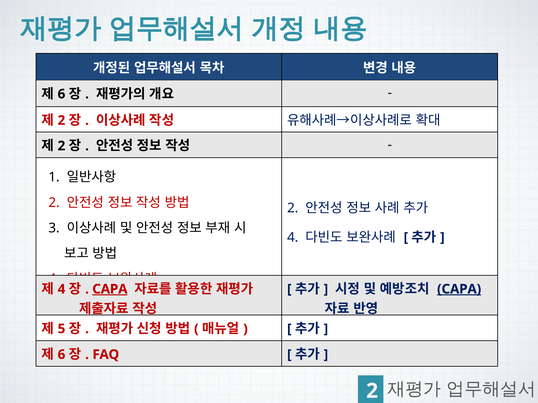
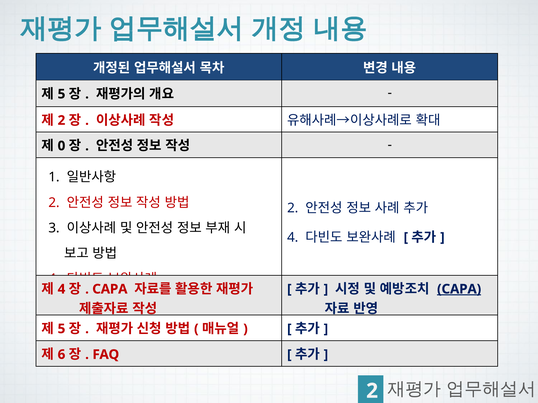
6: 6 -> 5 (61, 94)
2: 2 -> 0 (61, 146)
CAPA underline: present -> none (110, 289)
